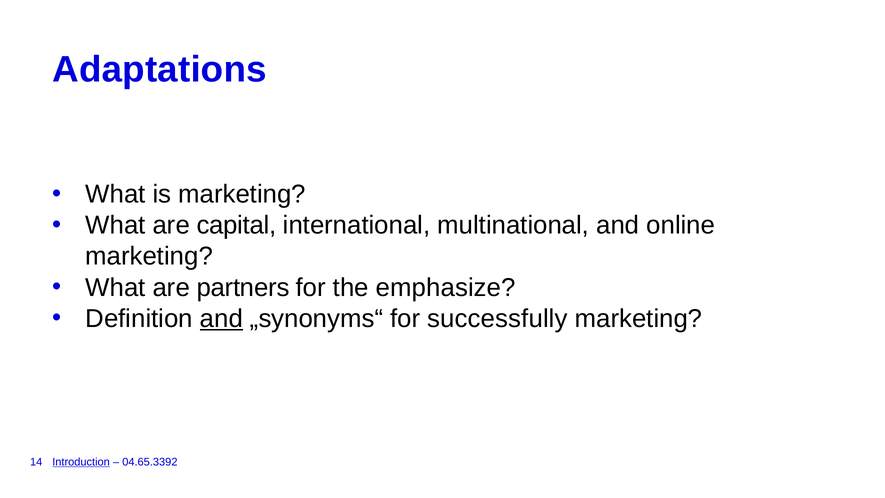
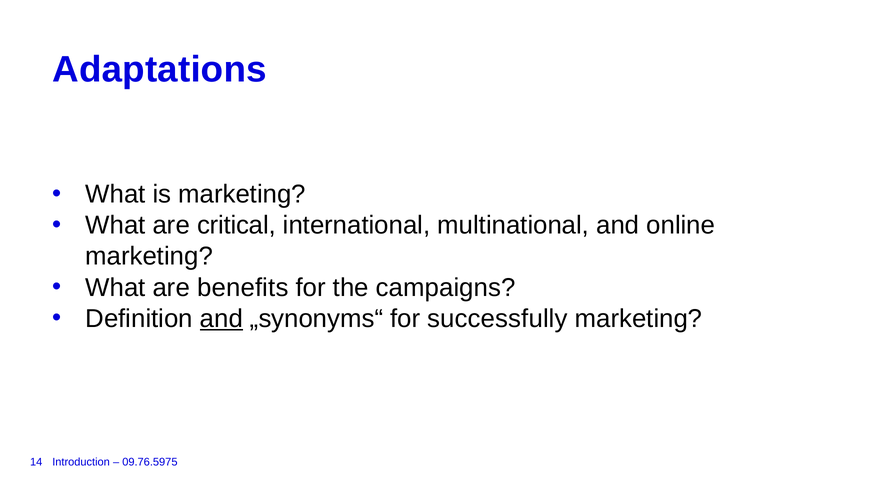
capital: capital -> critical (236, 225)
partners: partners -> benefits (243, 287)
emphasize: emphasize -> campaigns (446, 287)
Introduction underline: present -> none (81, 462)
04.65.3392: 04.65.3392 -> 09.76.5975 (150, 462)
